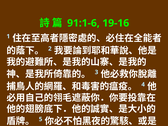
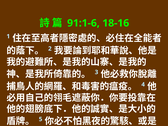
19-16: 19-16 -> 18-16 (116, 23)
